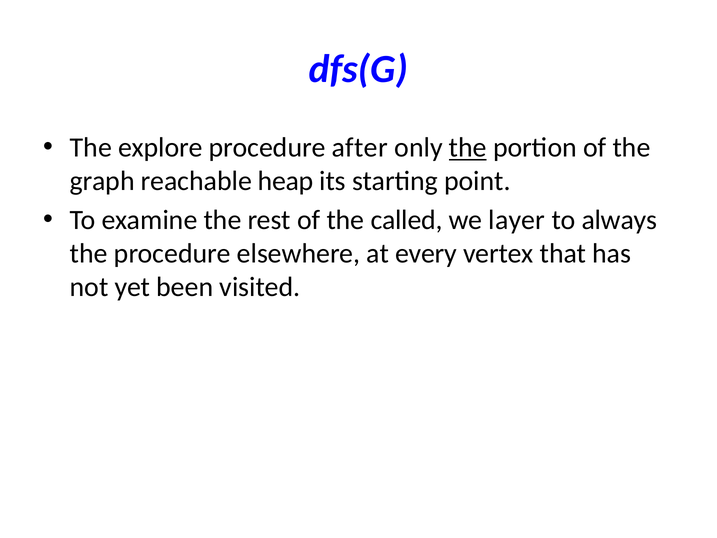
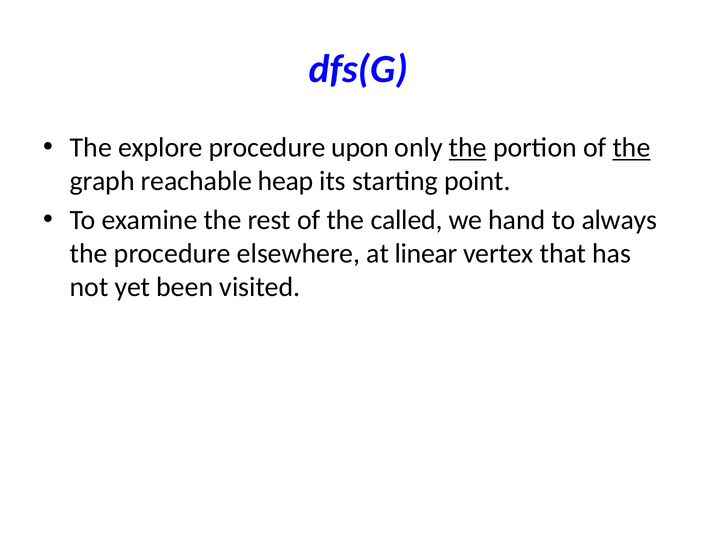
after: after -> upon (360, 148)
the underline: none -> present (631, 148)
layer: layer -> hand (517, 220)
every: every -> linear (426, 253)
